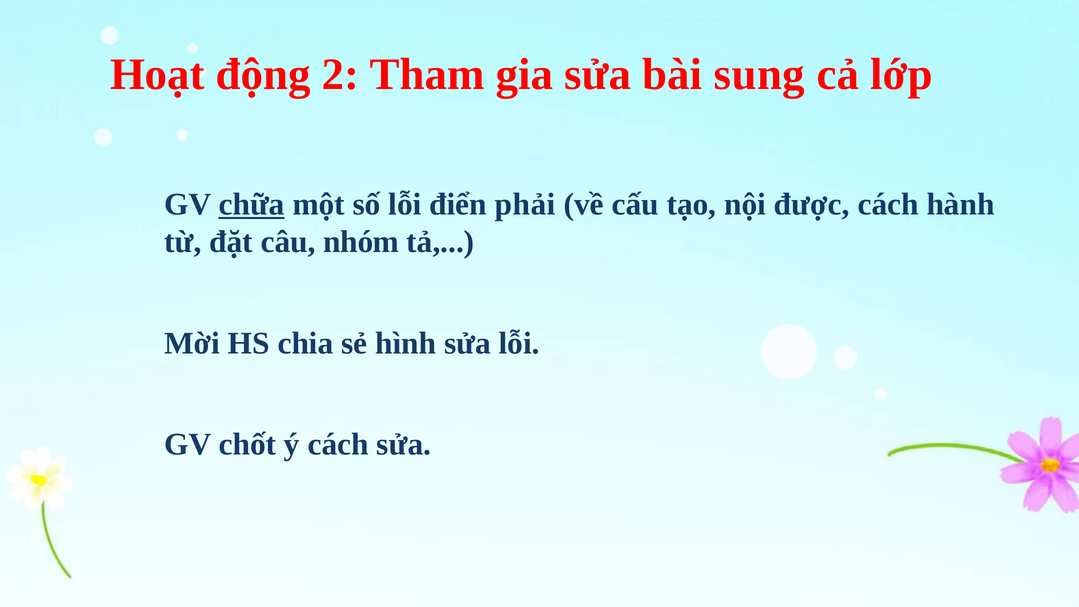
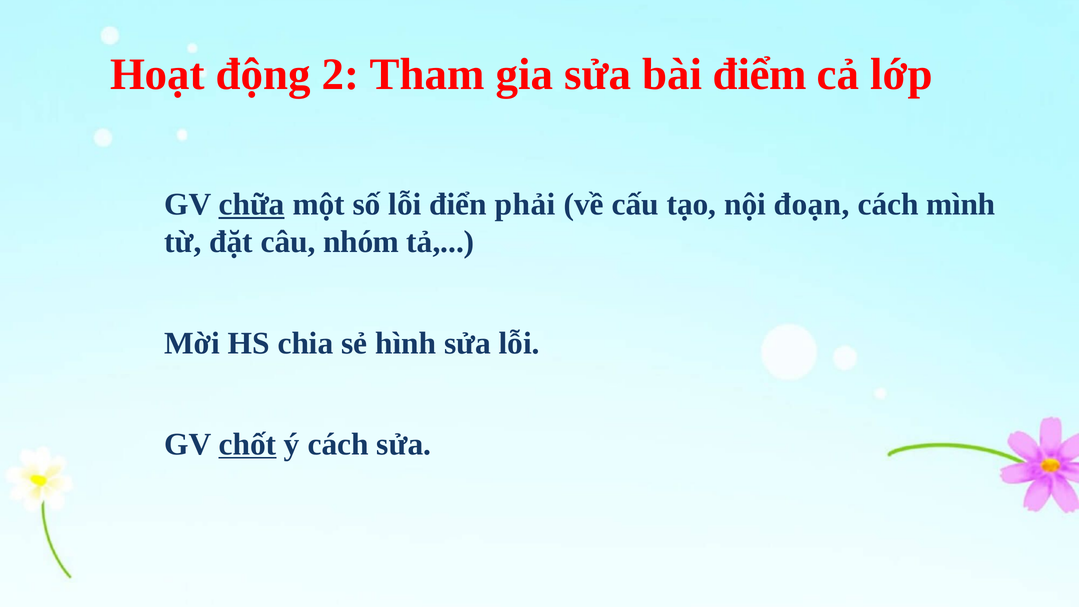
sung: sung -> điểm (760, 74)
được: được -> đoạn (812, 204)
hành: hành -> mình (961, 204)
chốt underline: none -> present (247, 444)
